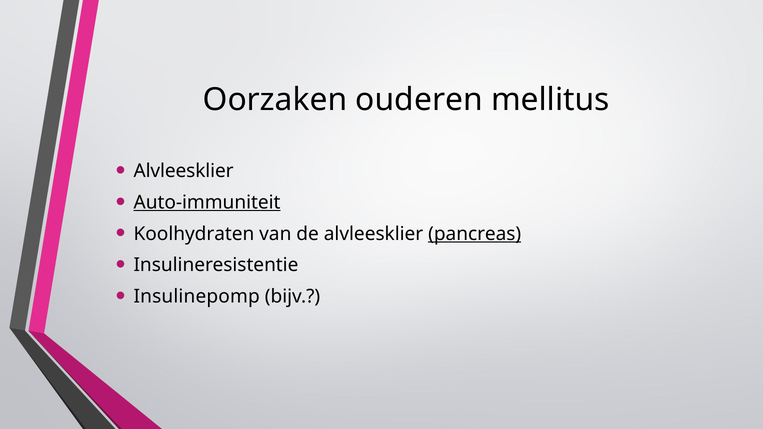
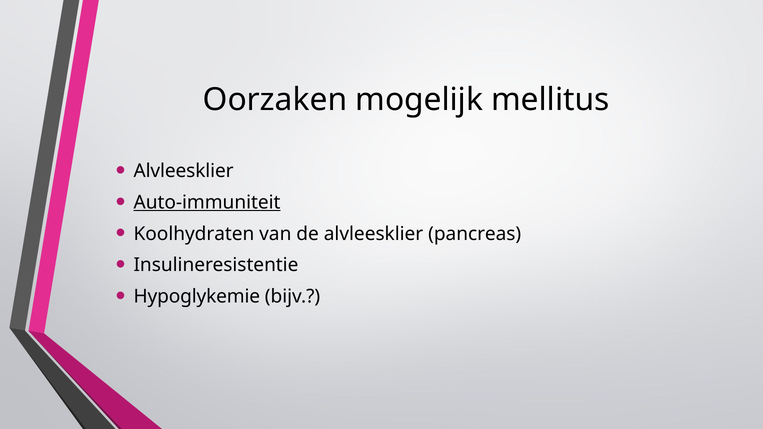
ouderen: ouderen -> mogelijk (419, 100)
pancreas underline: present -> none (475, 234)
Insulinepomp: Insulinepomp -> Hypoglykemie (197, 297)
